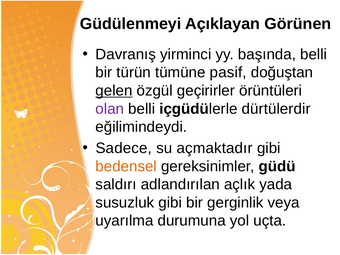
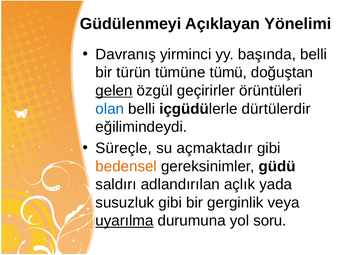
Görünen: Görünen -> Yönelimi (298, 24)
pasif: pasif -> tümü (228, 72)
olan colour: purple -> blue (110, 109)
Sadece: Sadece -> Süreçle (124, 148)
uyarılma underline: none -> present (124, 221)
uçta: uçta -> soru (270, 221)
